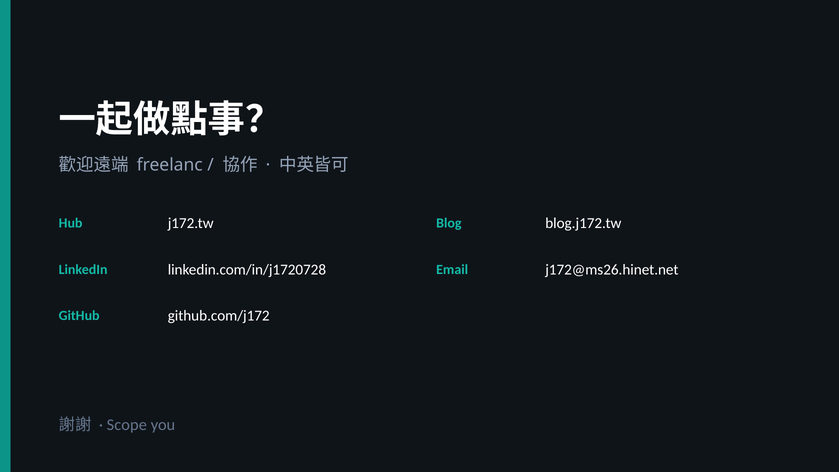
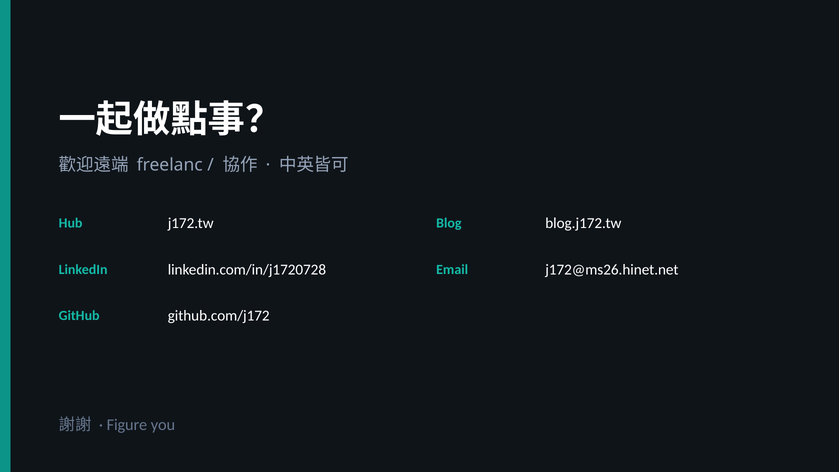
Scope: Scope -> Figure (127, 425)
